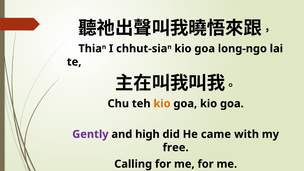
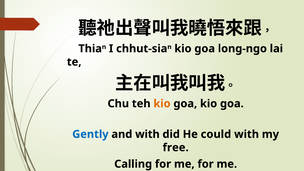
Gently colour: purple -> blue (90, 134)
and high: high -> with (147, 134)
came: came -> could (216, 134)
